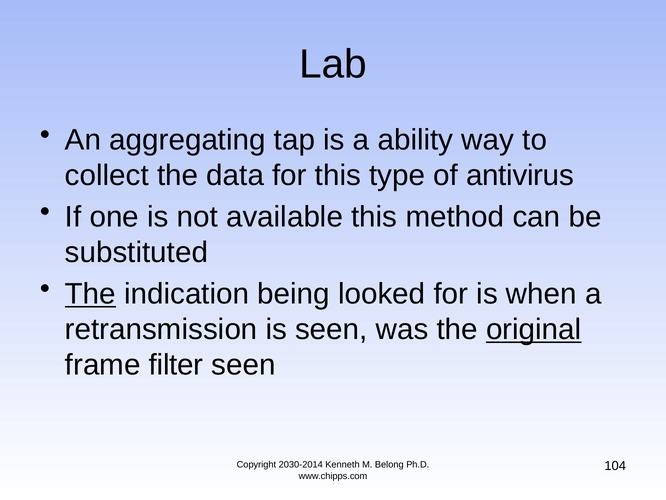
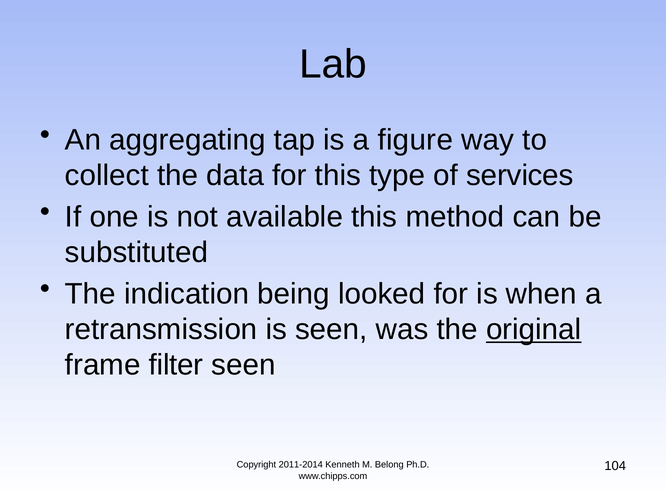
ability: ability -> figure (415, 140)
antivirus: antivirus -> services (520, 175)
The underline: present -> none (90, 294)
2030-2014: 2030-2014 -> 2011-2014 (301, 464)
